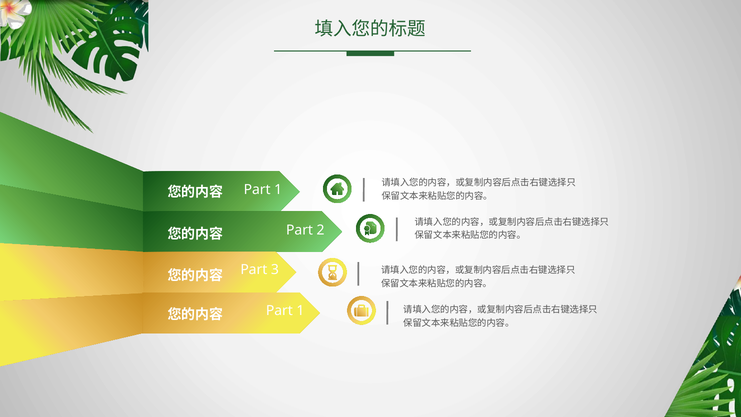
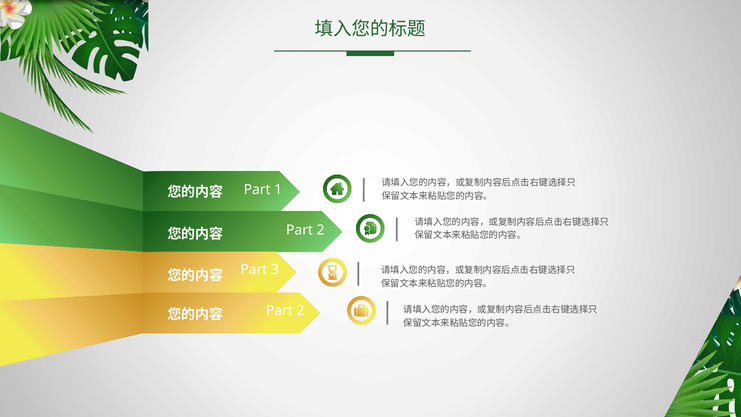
1: 1 -> 2 (300, 311)
